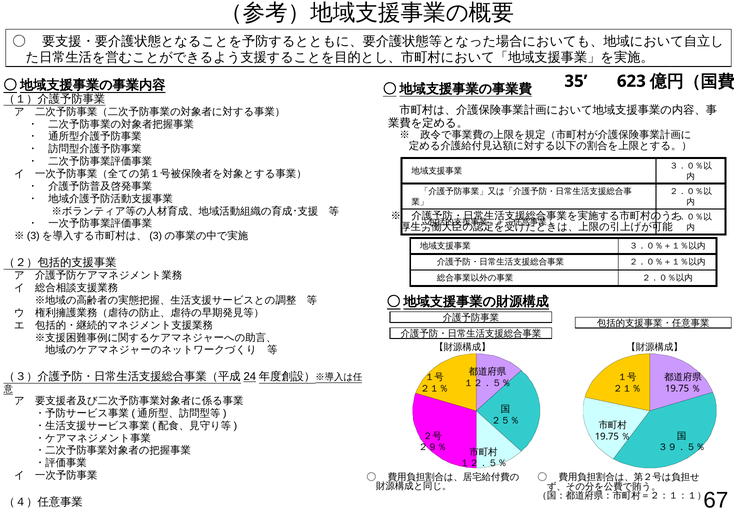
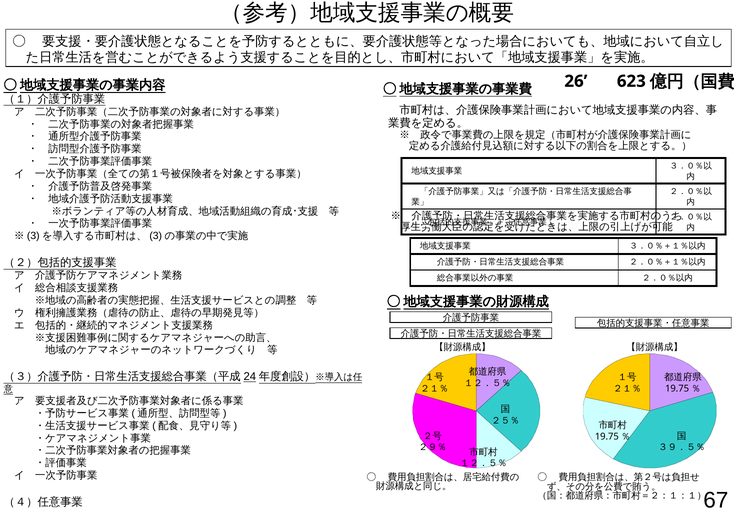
35: 35 -> 26 (576, 81)
